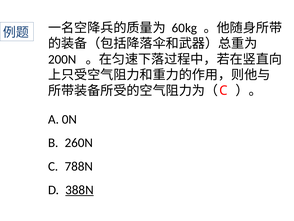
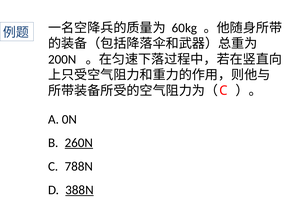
260N underline: none -> present (79, 143)
